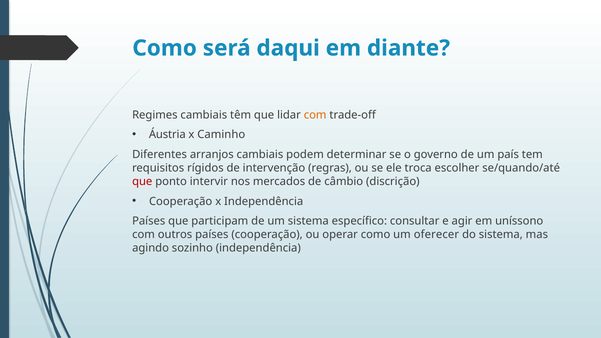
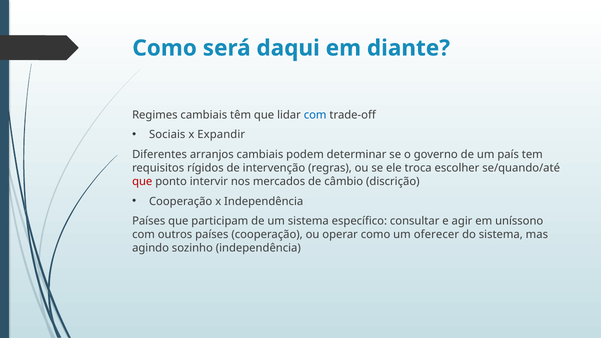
com colour: orange -> blue (315, 115)
Áustria: Áustria -> Sociais (167, 135)
Caminho: Caminho -> Expandir (221, 135)
